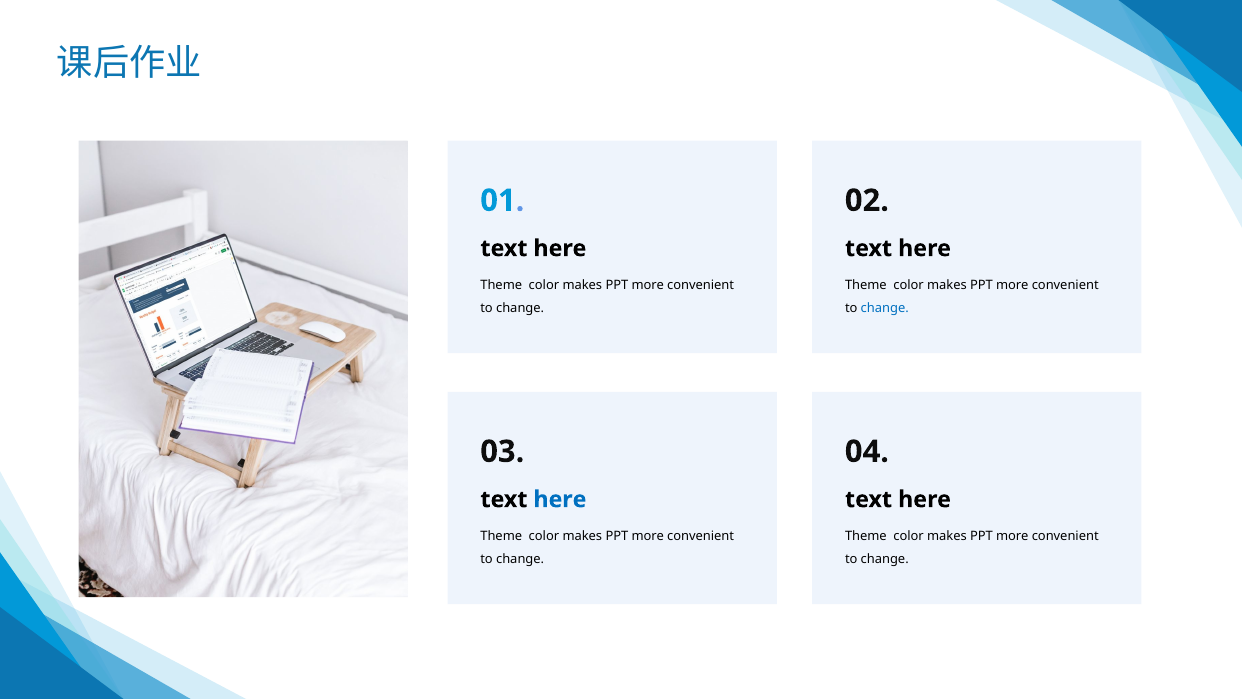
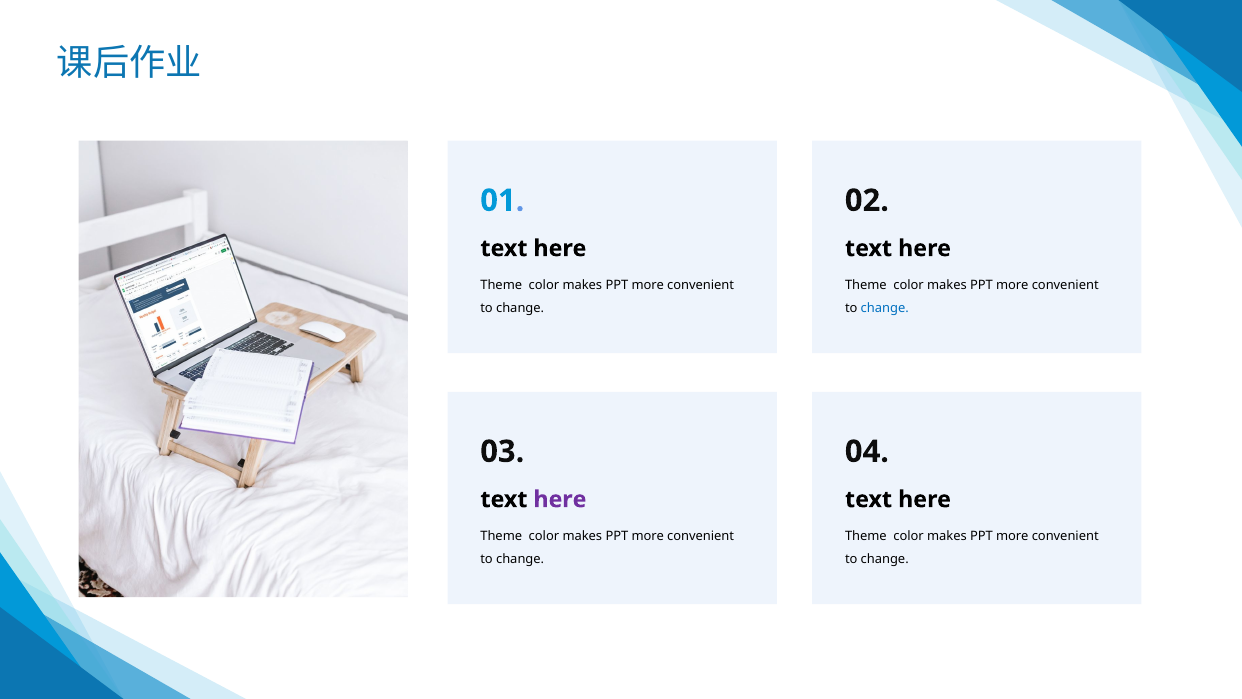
here colour: blue -> purple (560, 499)
